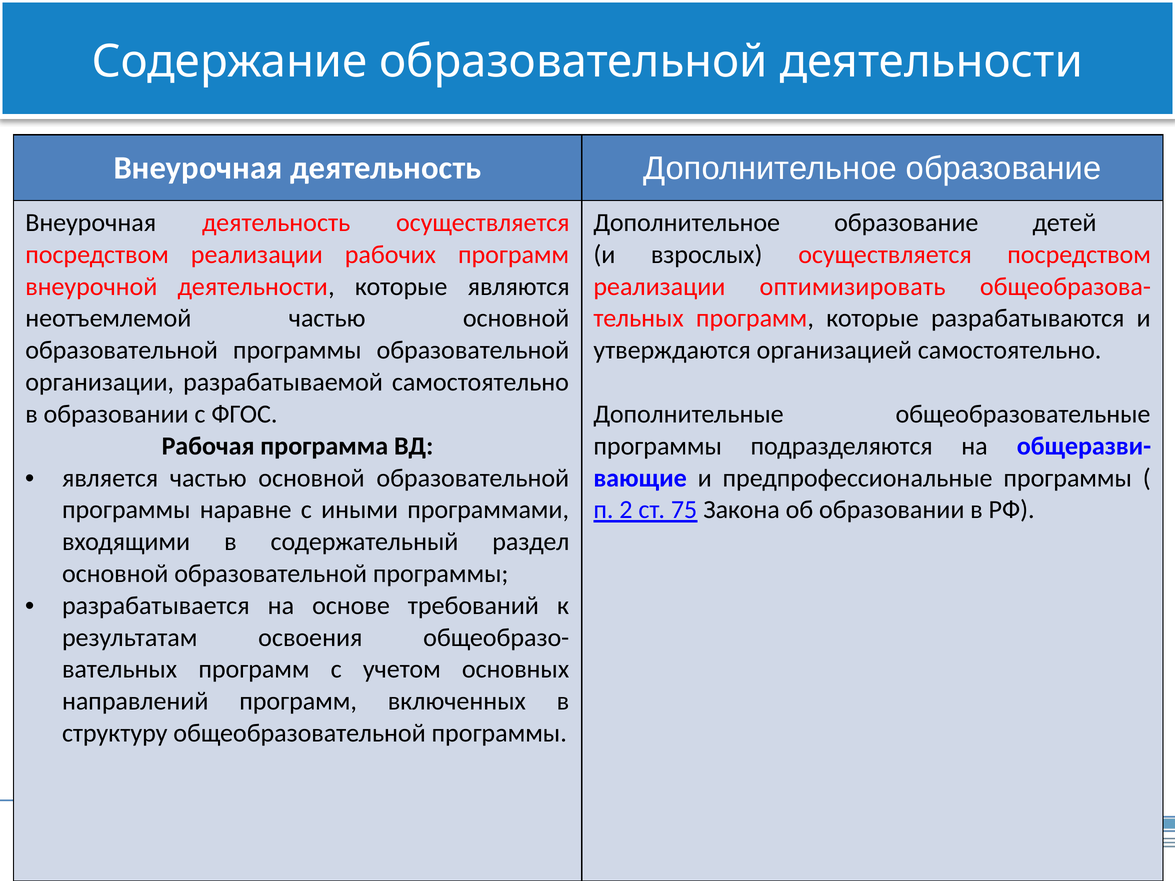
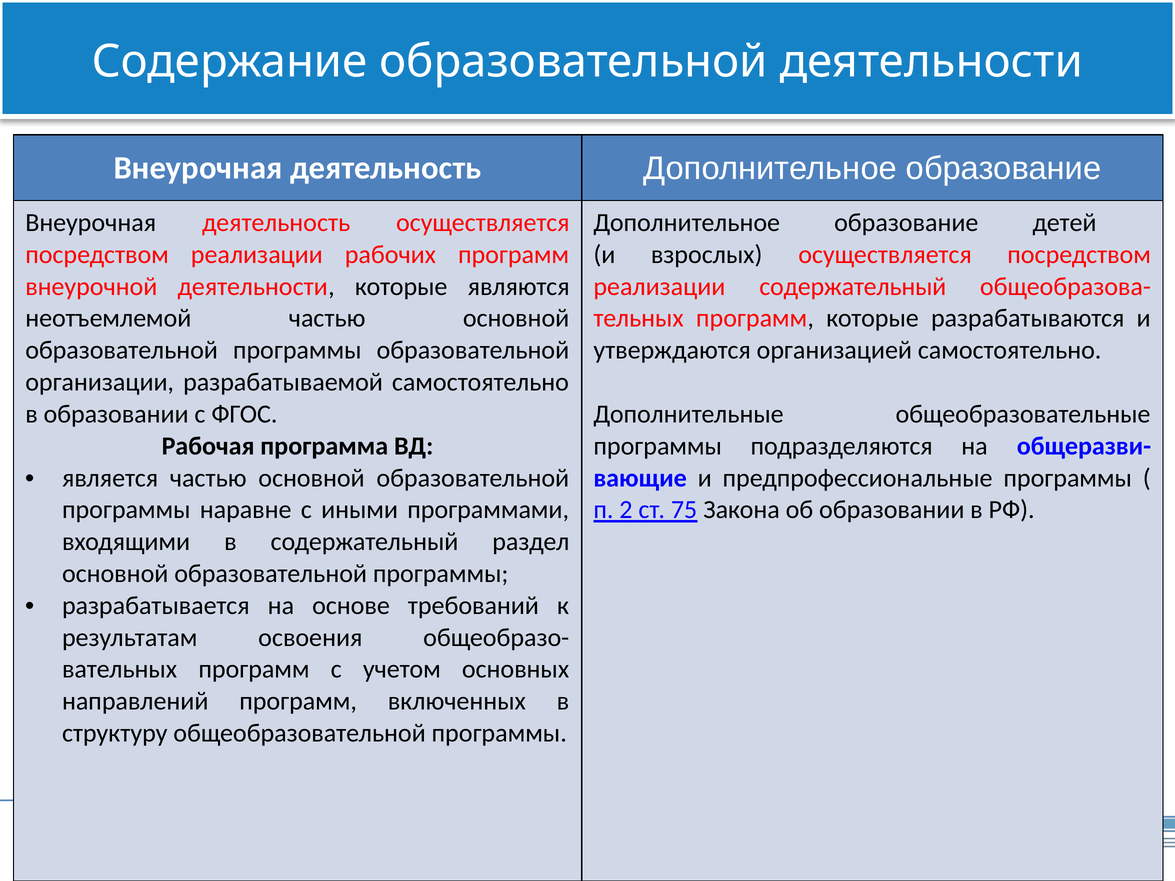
реализации оптимизировать: оптимизировать -> содержательный (853, 287)
